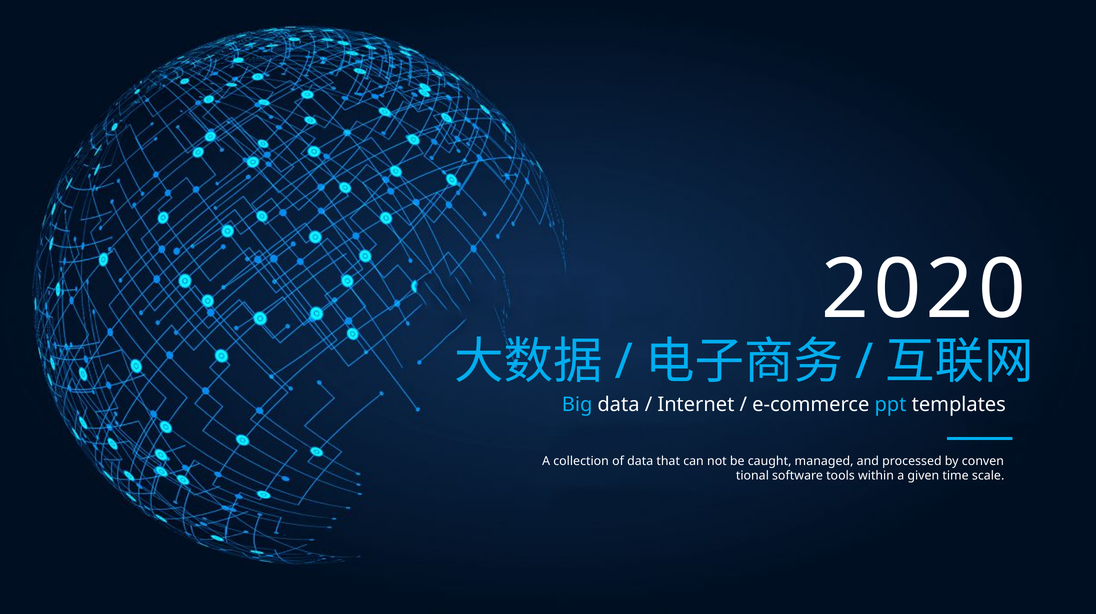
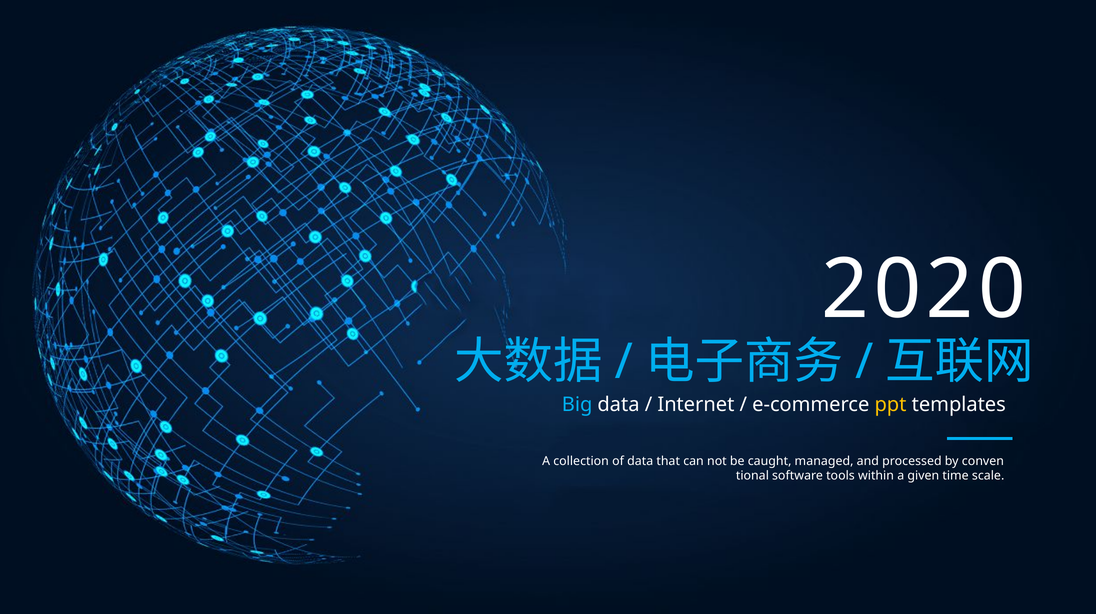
ppt colour: light blue -> yellow (891, 404)
